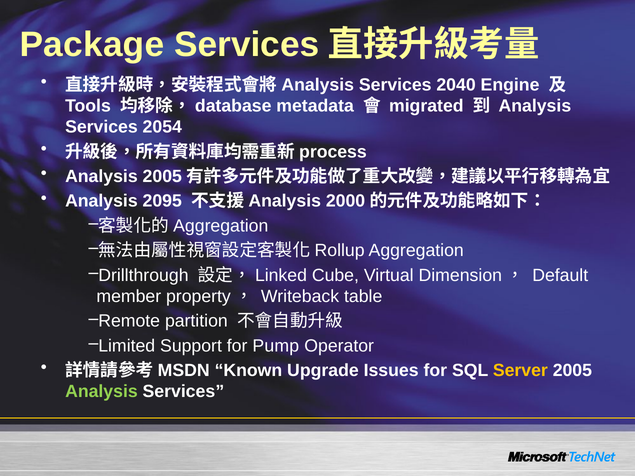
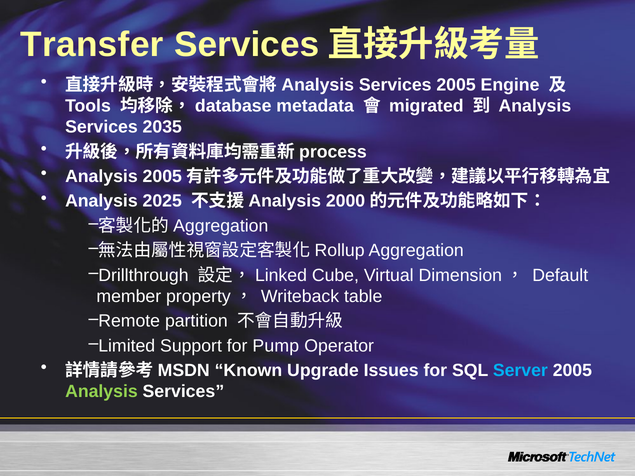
Package: Package -> Transfer (92, 44)
Services 2040: 2040 -> 2005 (456, 85)
2054: 2054 -> 2035 (162, 127)
2095: 2095 -> 2025 (162, 201)
Server colour: yellow -> light blue (520, 371)
